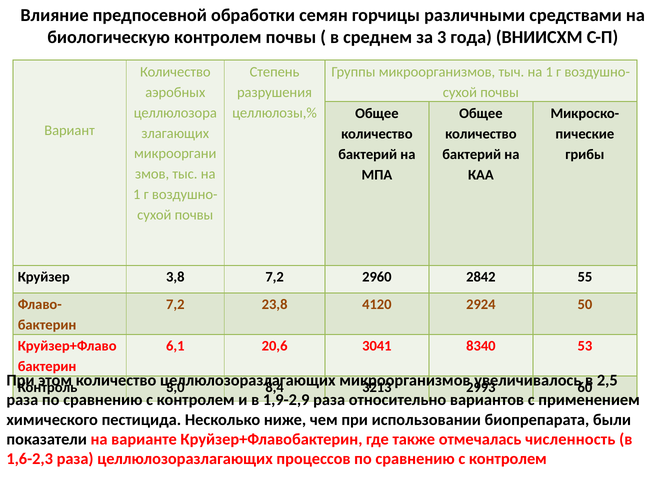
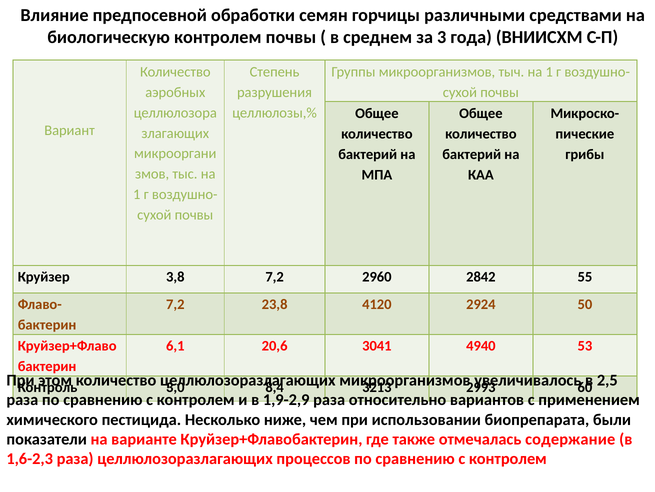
8340: 8340 -> 4940 (481, 346)
численность: численность -> содержание (570, 439)
